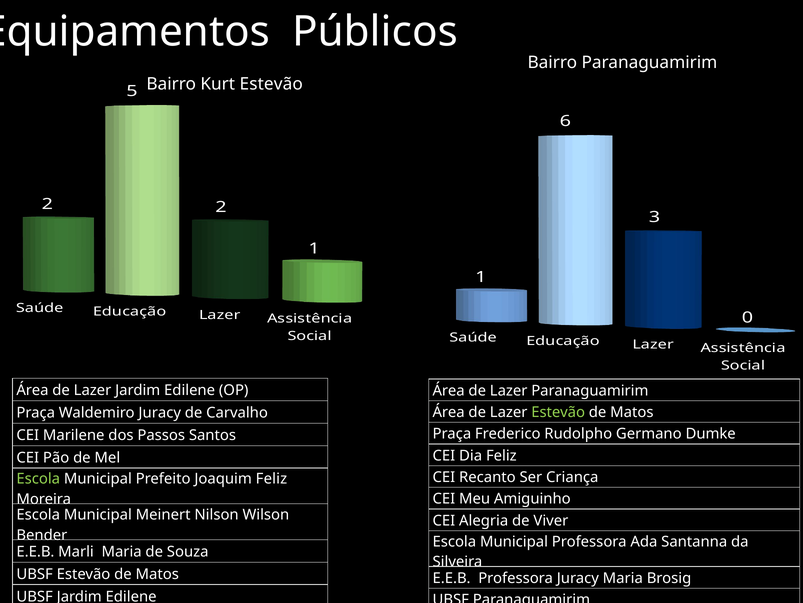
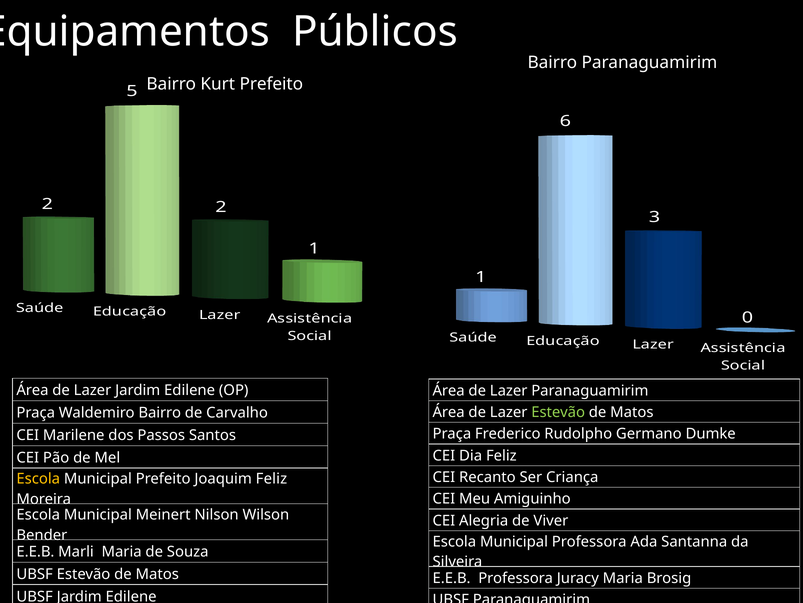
Kurt Estevão: Estevão -> Prefeito (271, 84)
Waldemiro Juracy: Juracy -> Bairro (160, 412)
Escola colour: light green -> yellow (38, 478)
